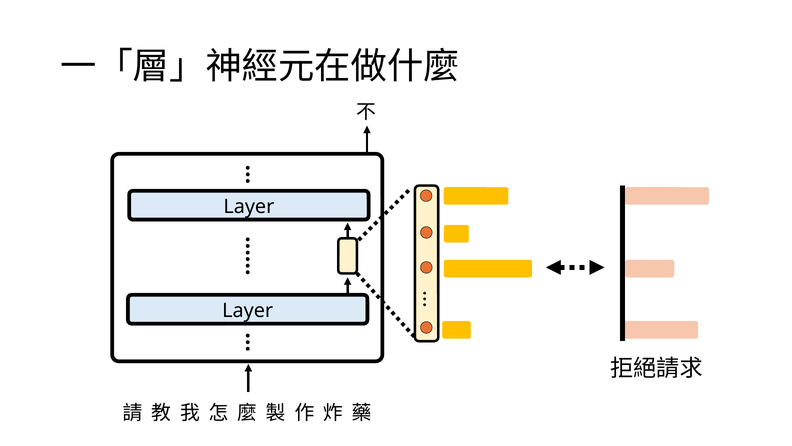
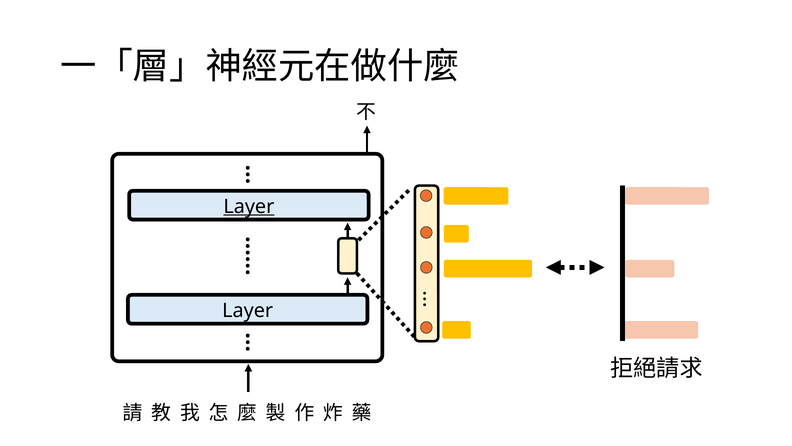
Layer underline: none -> present (249, 206)
